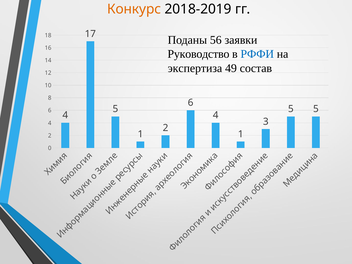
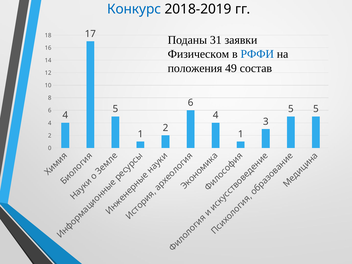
Конкурс colour: orange -> blue (134, 9)
56: 56 -> 31 (216, 40)
Руководство: Руководство -> Физическом (198, 54)
экспертиза: экспертиза -> положения (195, 68)
